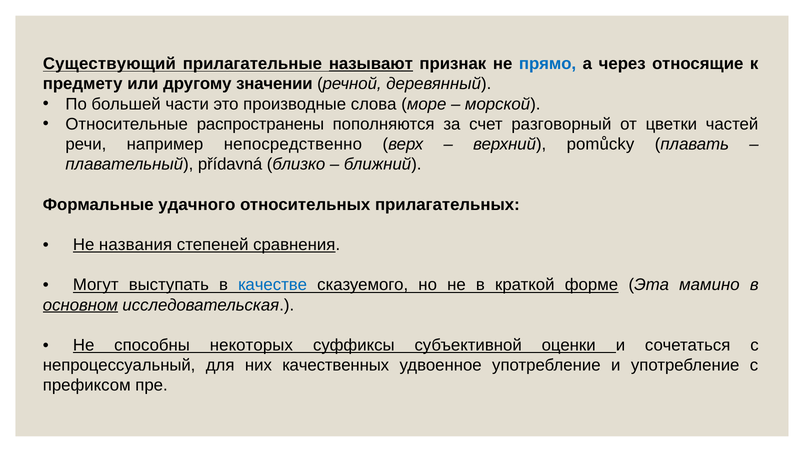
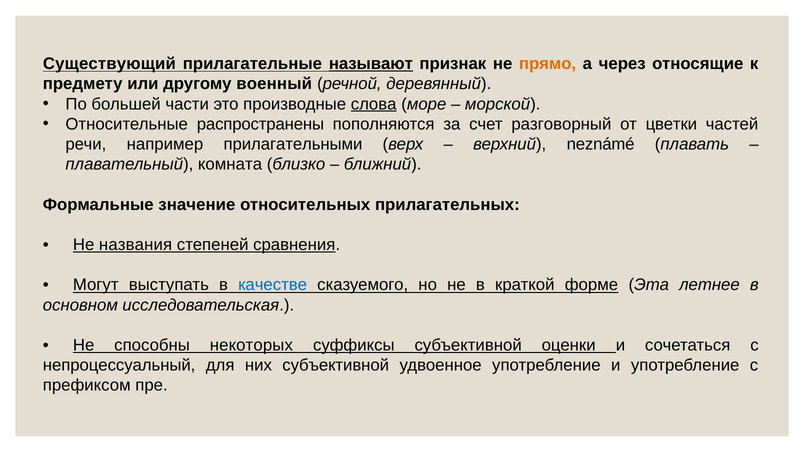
прямо colour: blue -> orange (548, 64)
значении: значении -> военный (274, 84)
слова underline: none -> present (374, 104)
непосредственно: непосредственно -> прилагательными (293, 144)
pomůcky: pomůcky -> neznámé (601, 144)
přídavná: přídavná -> комната (230, 164)
удачного: удачного -> значение (197, 205)
мамино: мамино -> летнее (709, 285)
основном underline: present -> none (80, 305)
них качественных: качественных -> субъективной (336, 366)
